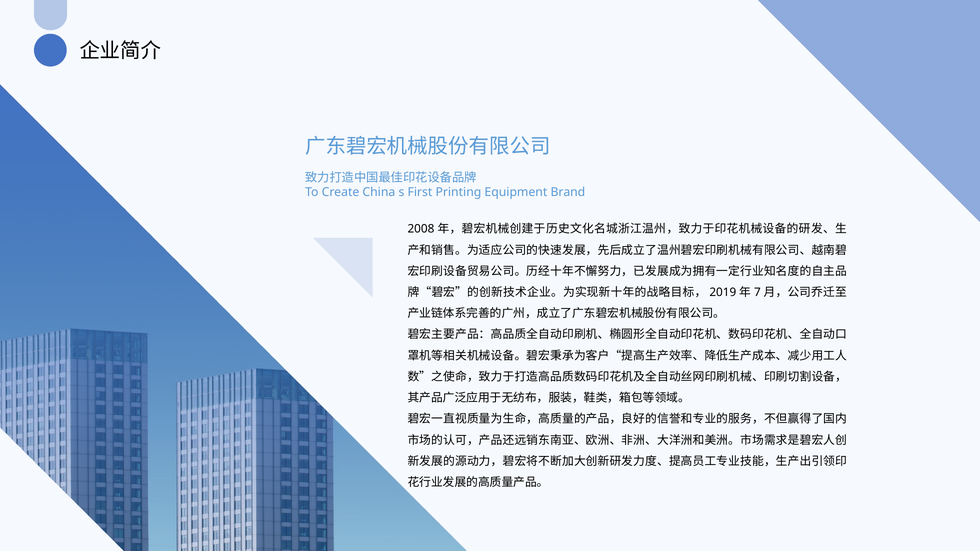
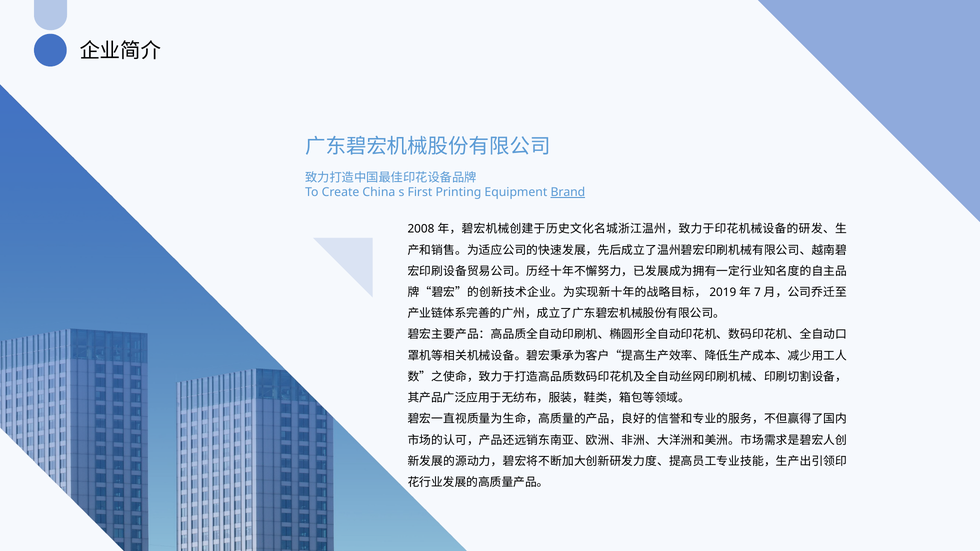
Brand underline: none -> present (568, 192)
